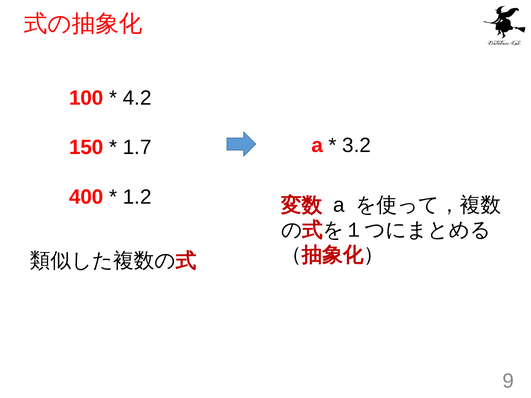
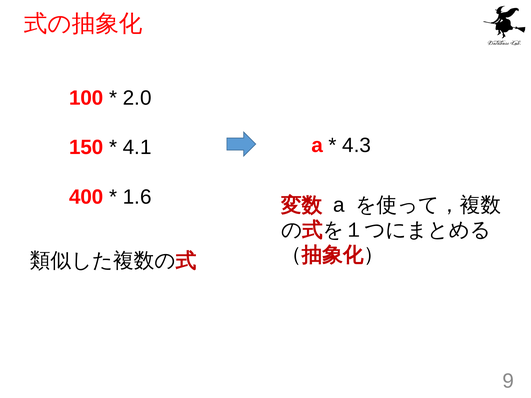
4.2: 4.2 -> 2.0 (137, 98)
3.2: 3.2 -> 4.3 (357, 145)
1.7: 1.7 -> 4.1 (137, 148)
1.2: 1.2 -> 1.6 (137, 197)
